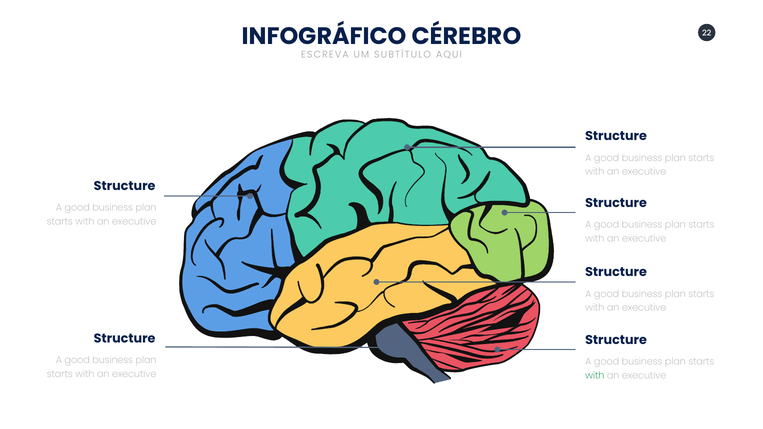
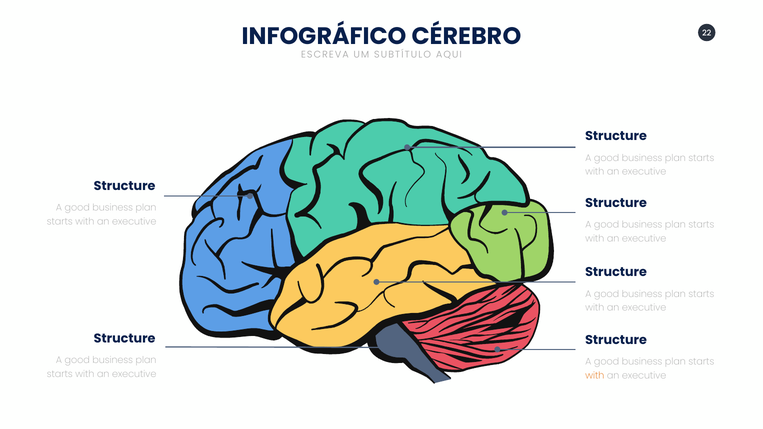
with colour: green -> orange (595, 376)
